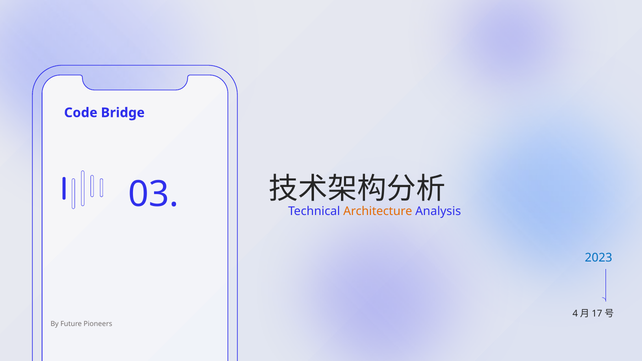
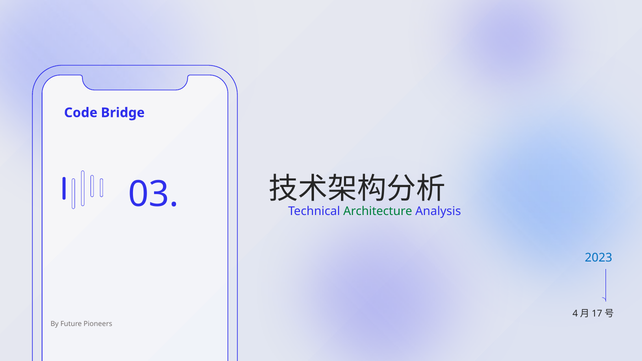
Architecture colour: orange -> green (378, 211)
